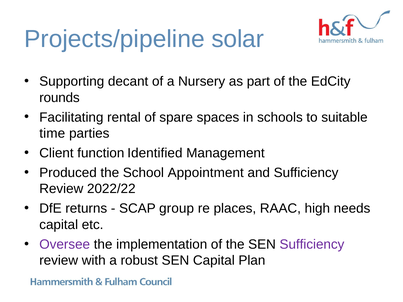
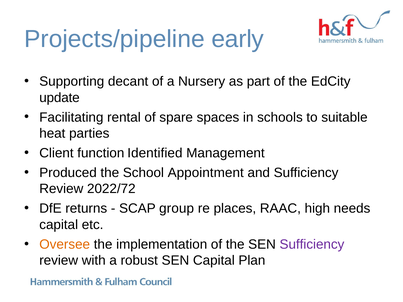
solar: solar -> early (238, 39)
rounds: rounds -> update (60, 98)
time: time -> heat (52, 133)
2022/22: 2022/22 -> 2022/72 (111, 189)
Oversee colour: purple -> orange (65, 245)
